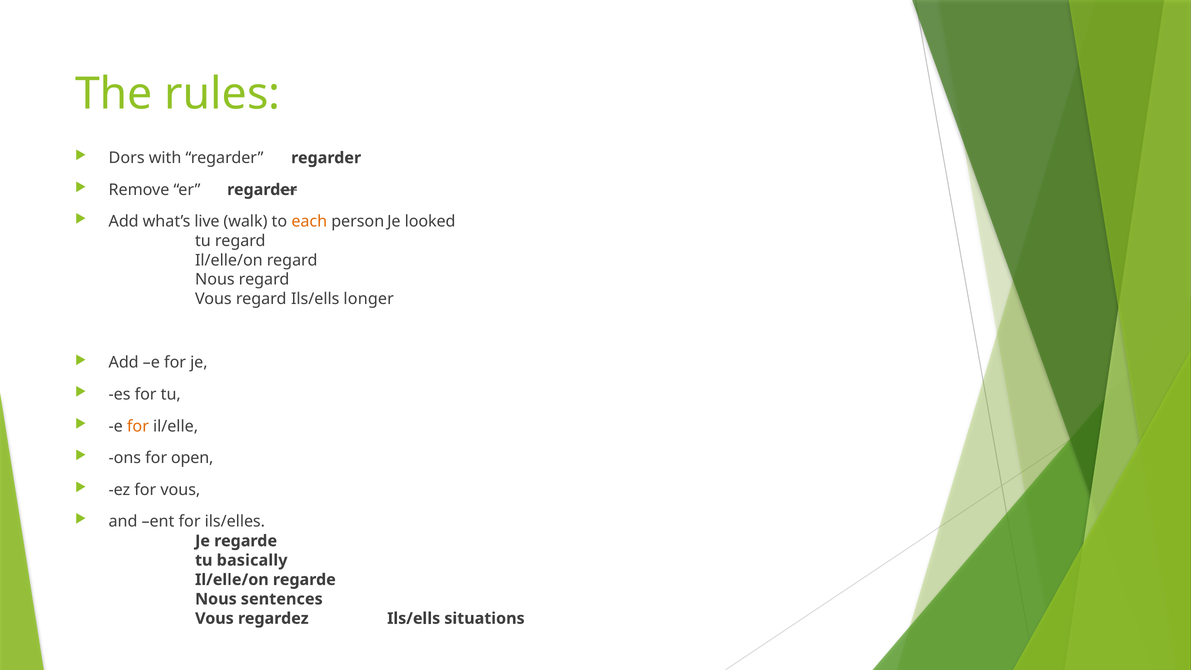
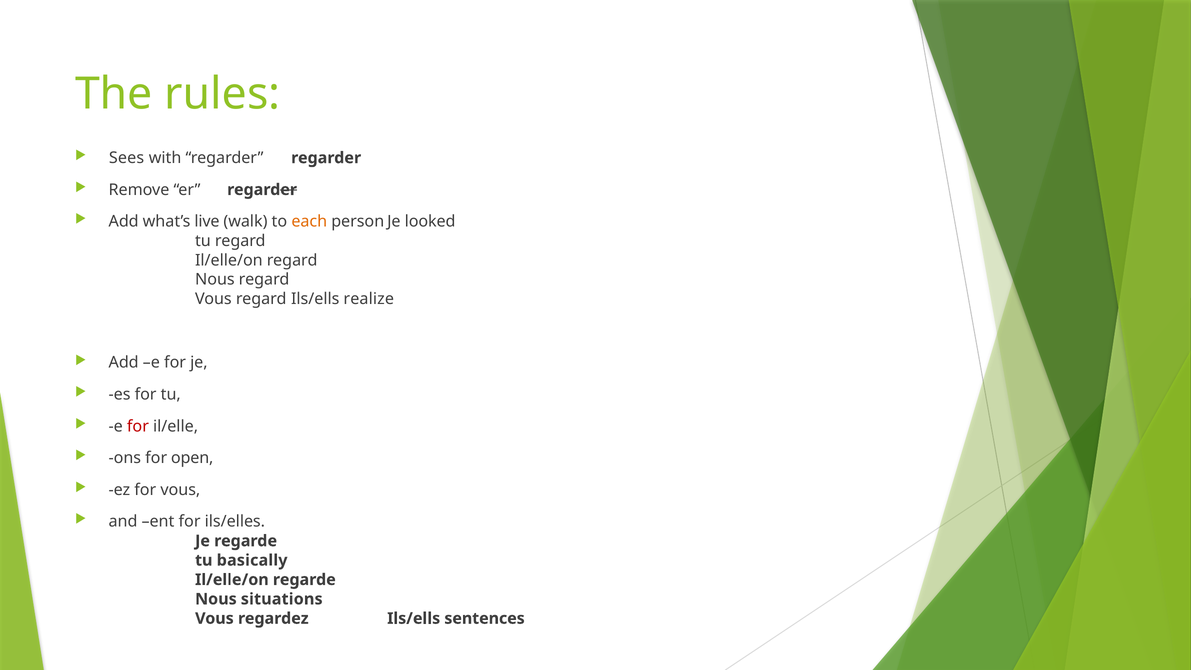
Dors: Dors -> Sees (127, 158)
longer: longer -> realize (369, 299)
for colour: orange -> red (138, 426)
sentences: sentences -> situations (282, 599)
situations: situations -> sentences (485, 618)
